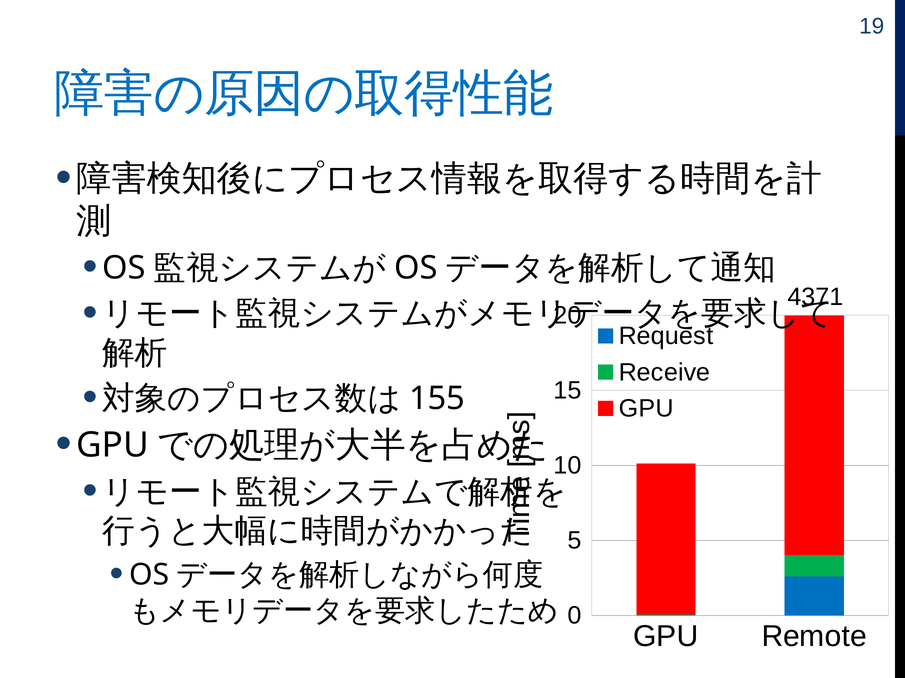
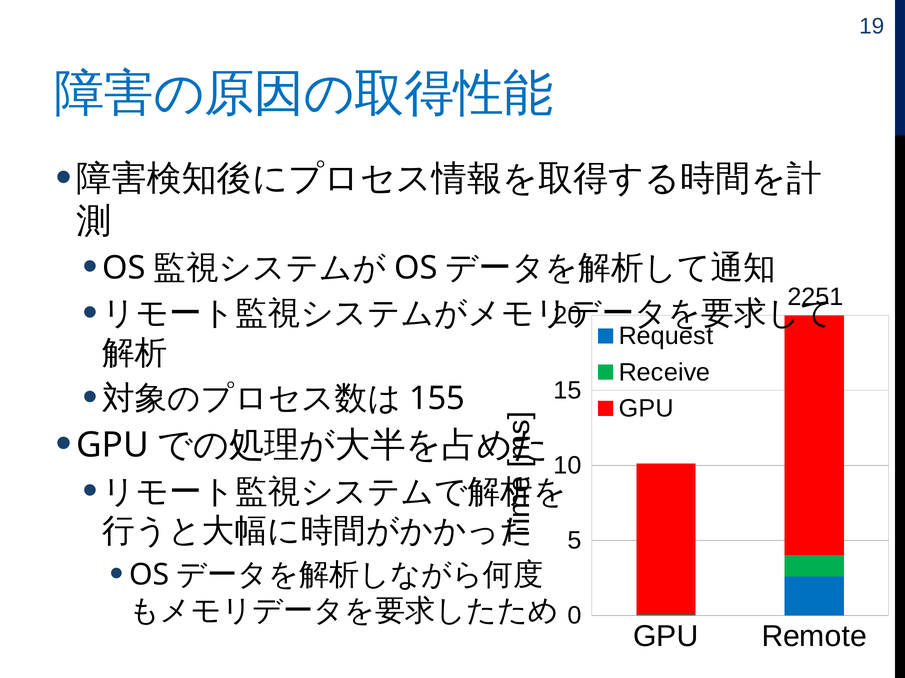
4371: 4371 -> 2251 (815, 297)
